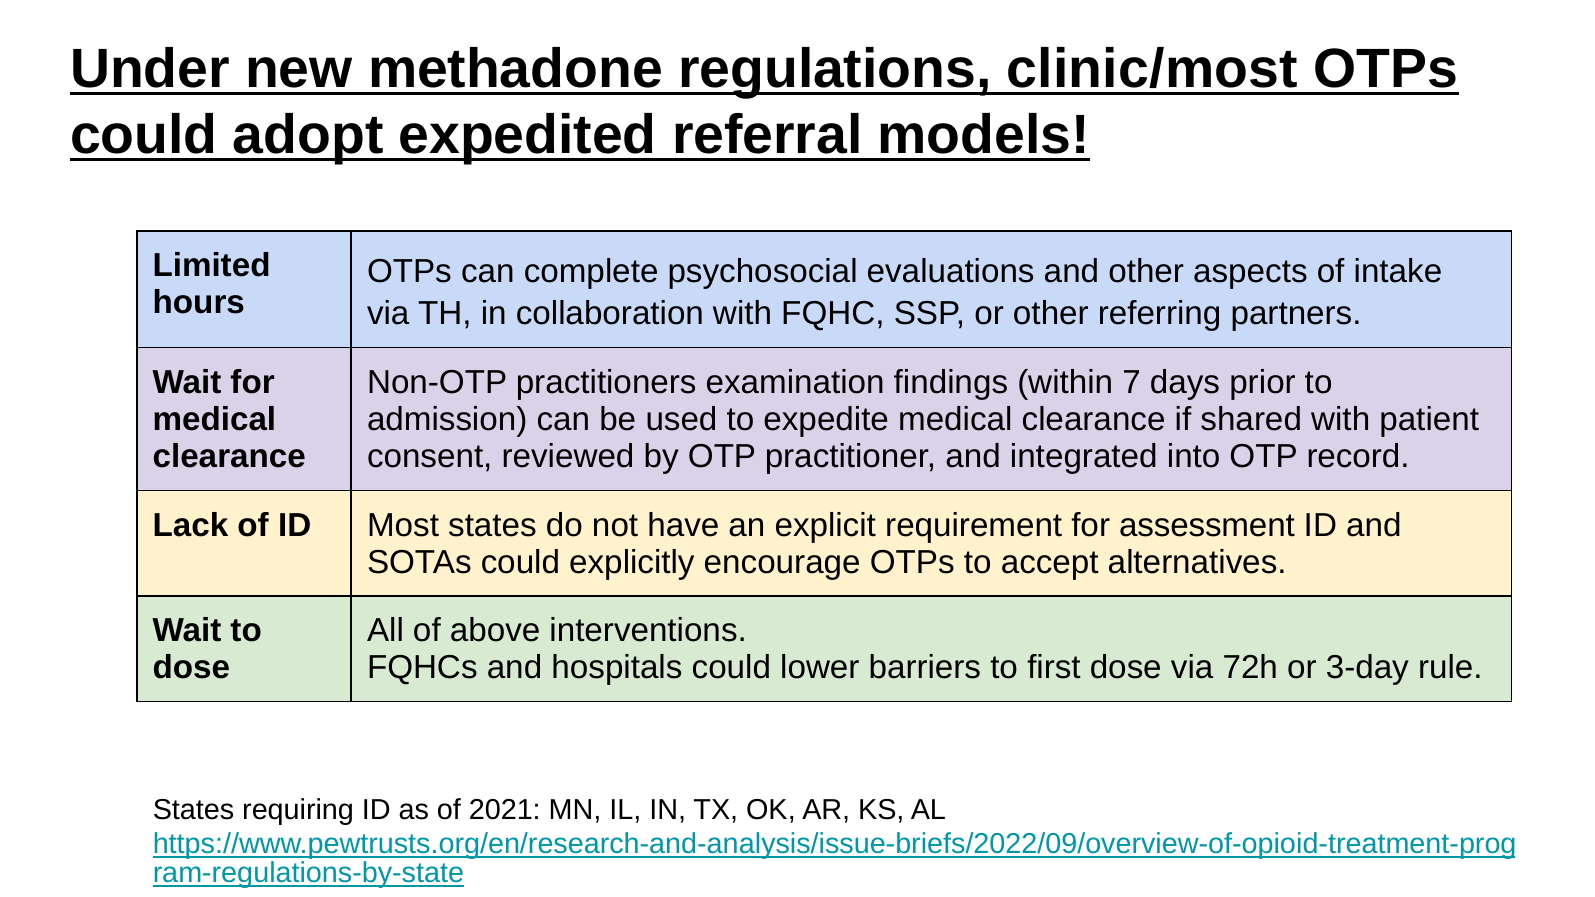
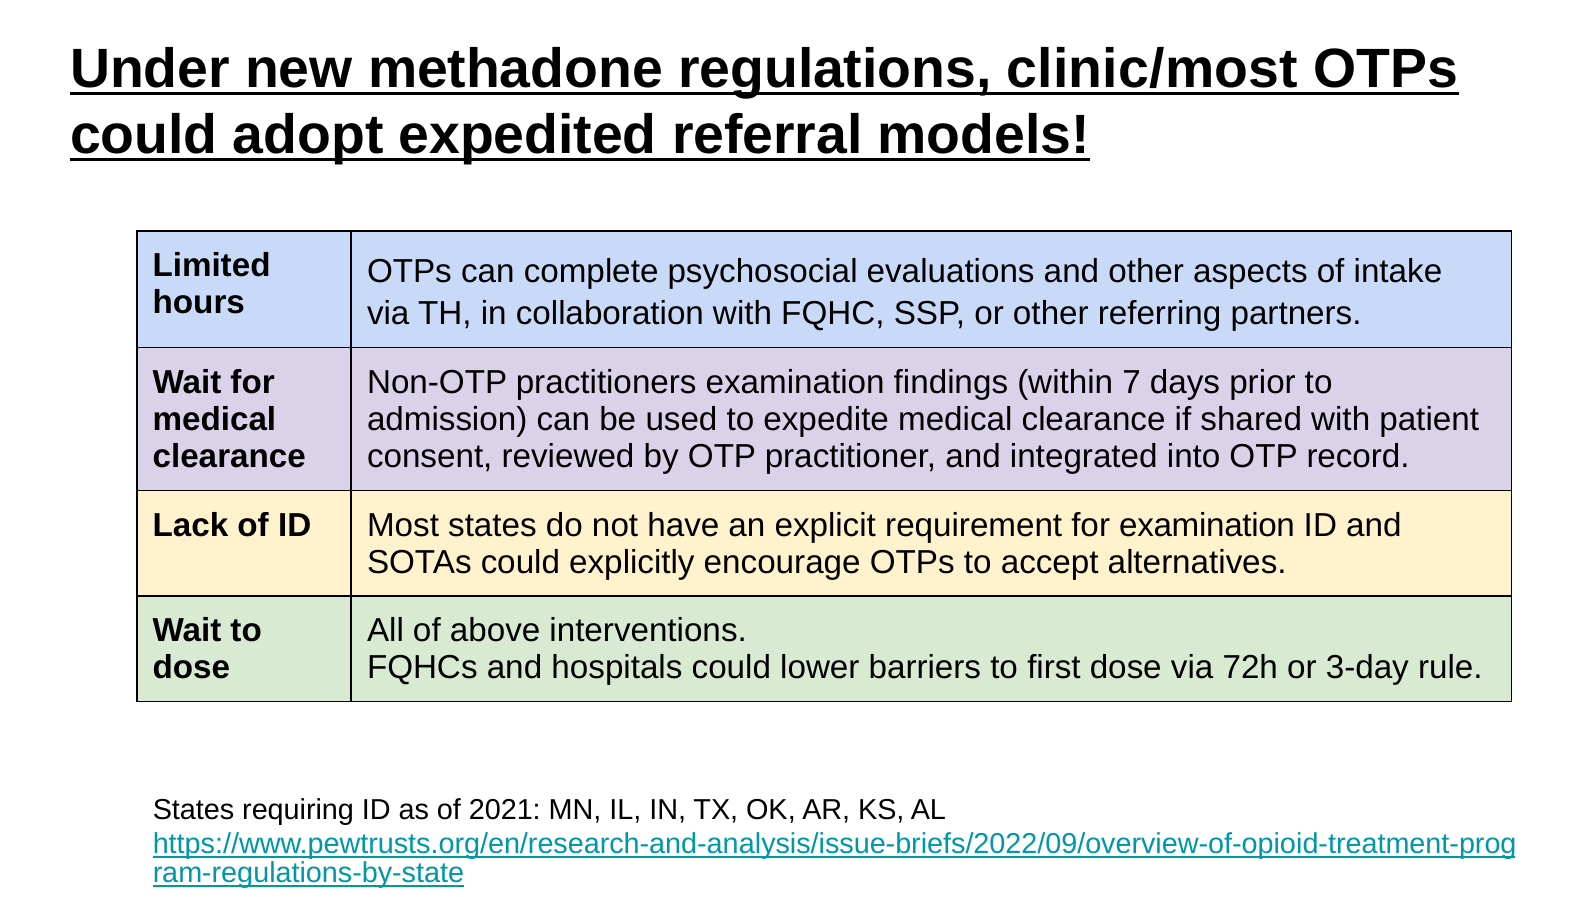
for assessment: assessment -> examination (1207, 525)
